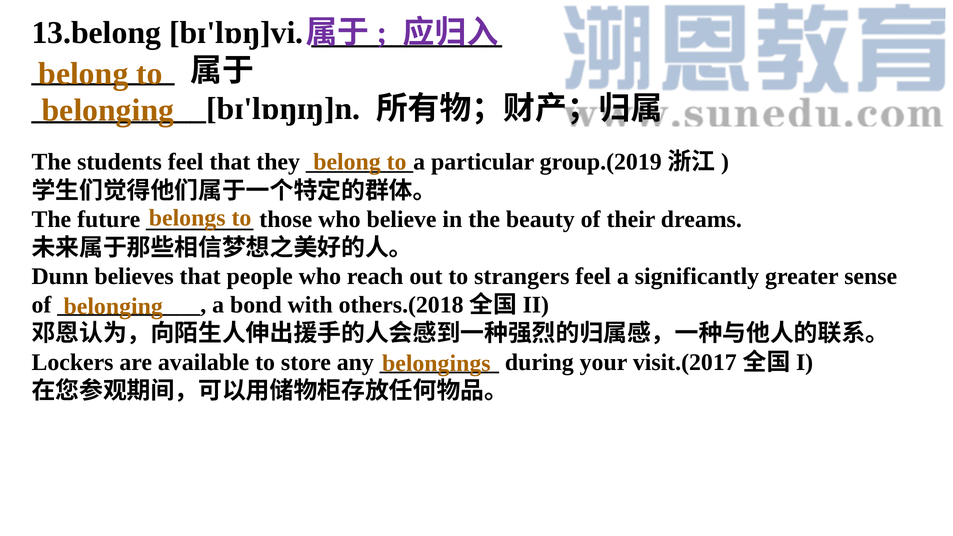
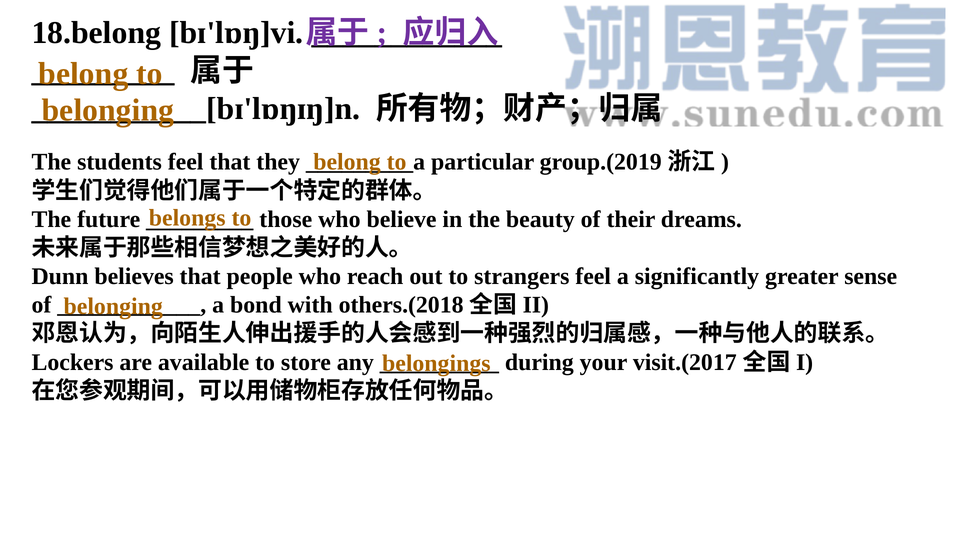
13.belong: 13.belong -> 18.belong (96, 33)
